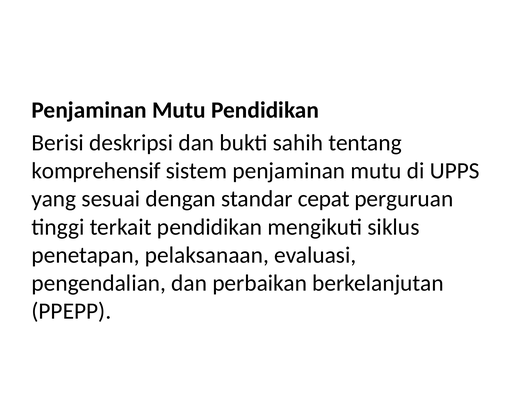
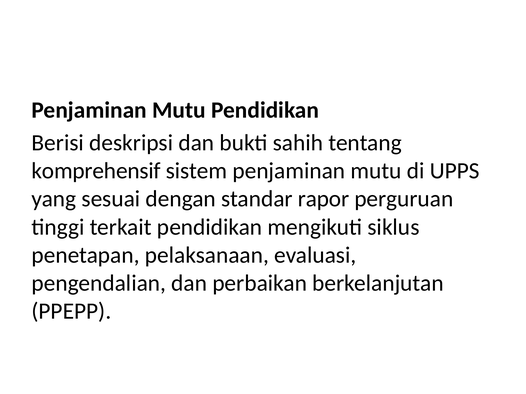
cepat: cepat -> rapor (324, 199)
